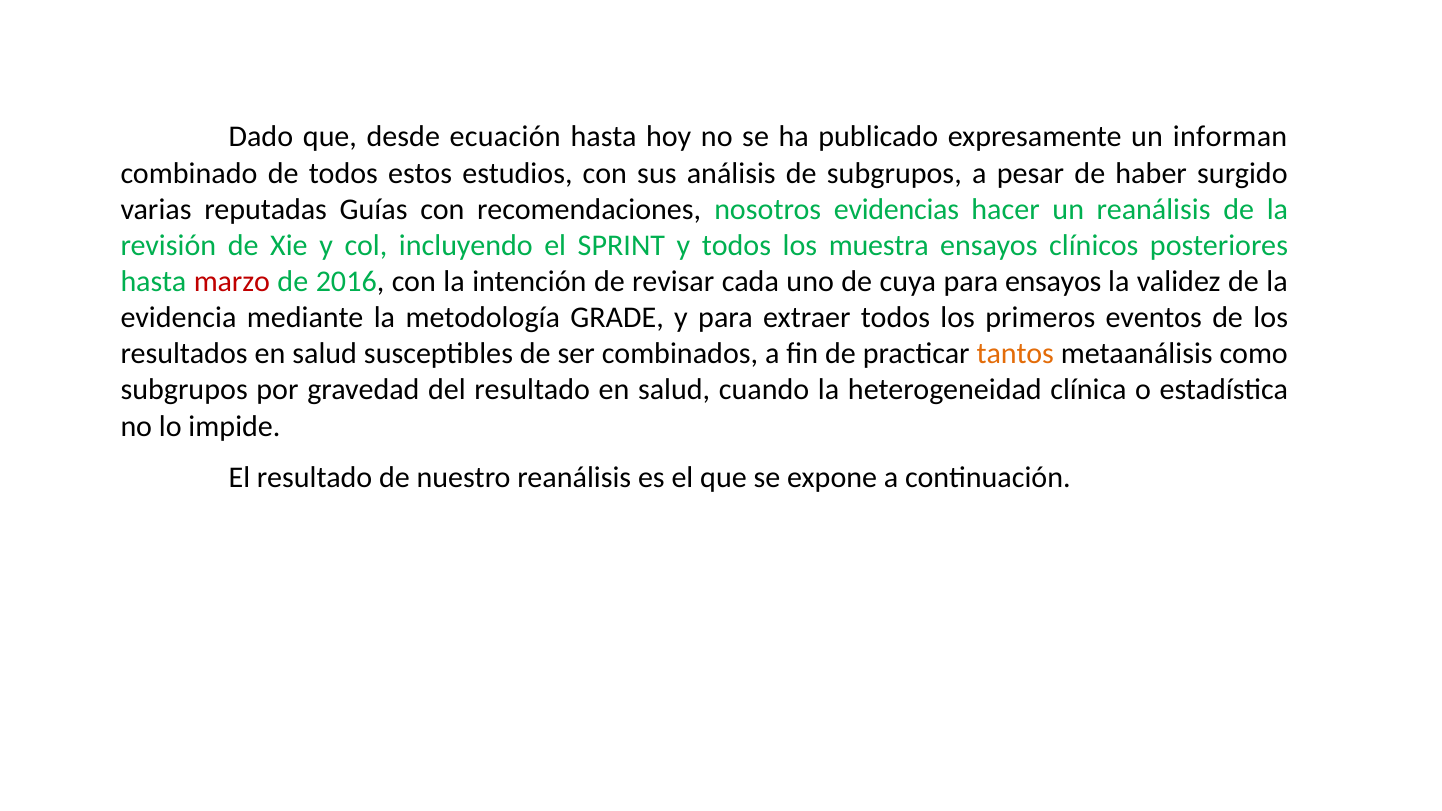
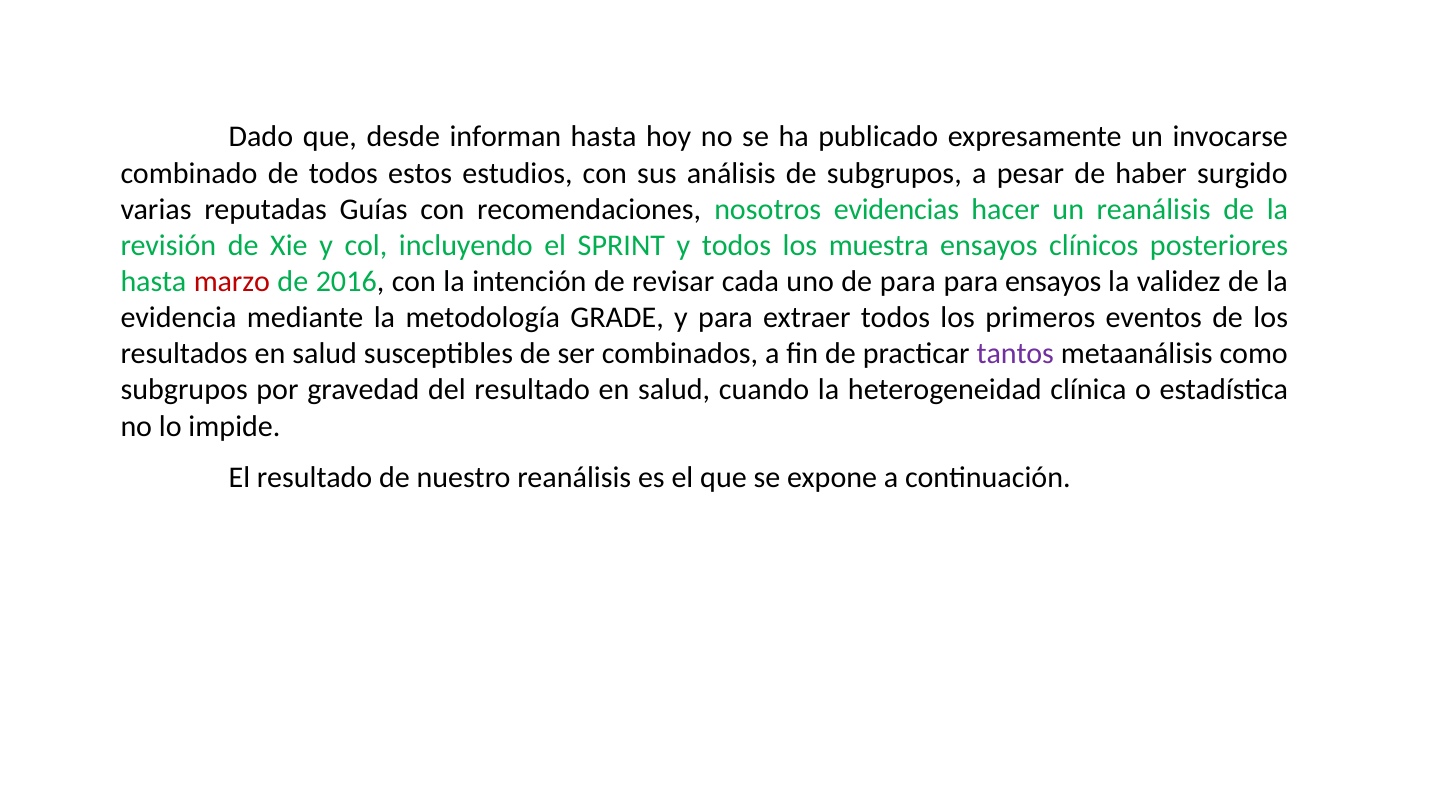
ecuación: ecuación -> informan (505, 136)
informan: informan -> invocarse (1230, 136)
de cuya: cuya -> para (908, 282)
tantos colour: orange -> purple (1015, 354)
